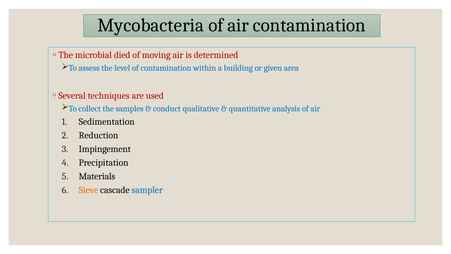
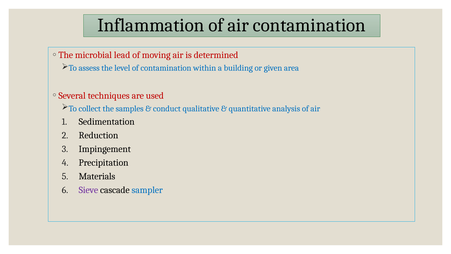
Mycobacteria: Mycobacteria -> Inflammation (151, 25)
died: died -> lead (122, 55)
Sieve colour: orange -> purple (88, 190)
